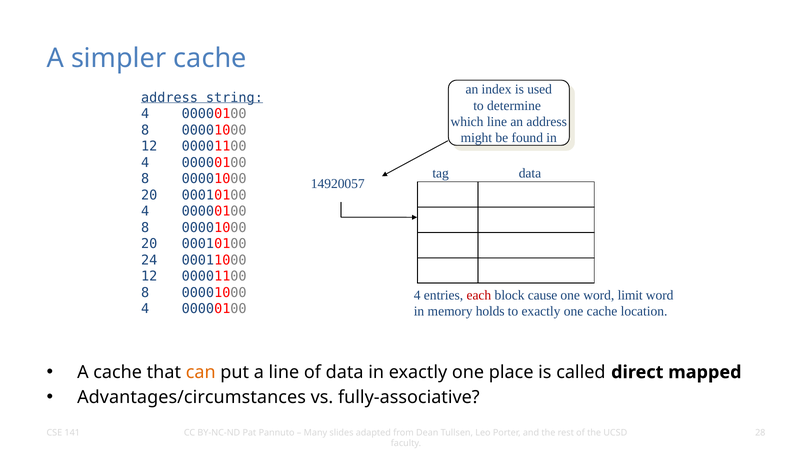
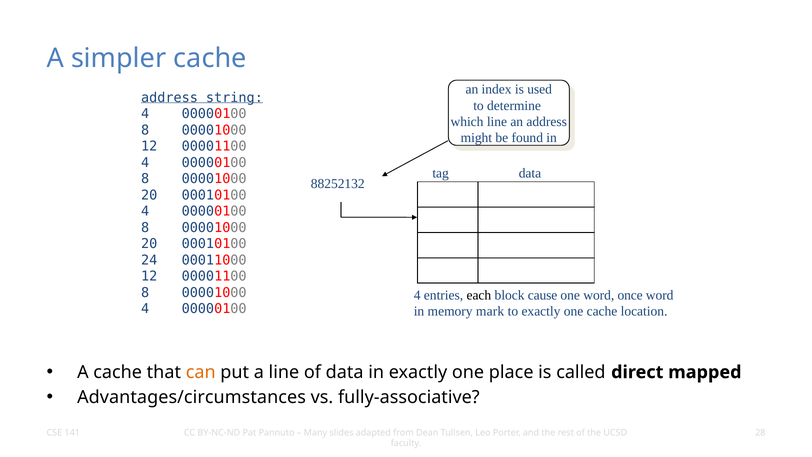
14920057: 14920057 -> 88252132 (338, 184)
each colour: red -> black (479, 295)
limit: limit -> once (630, 295)
holds: holds -> mark (490, 311)
